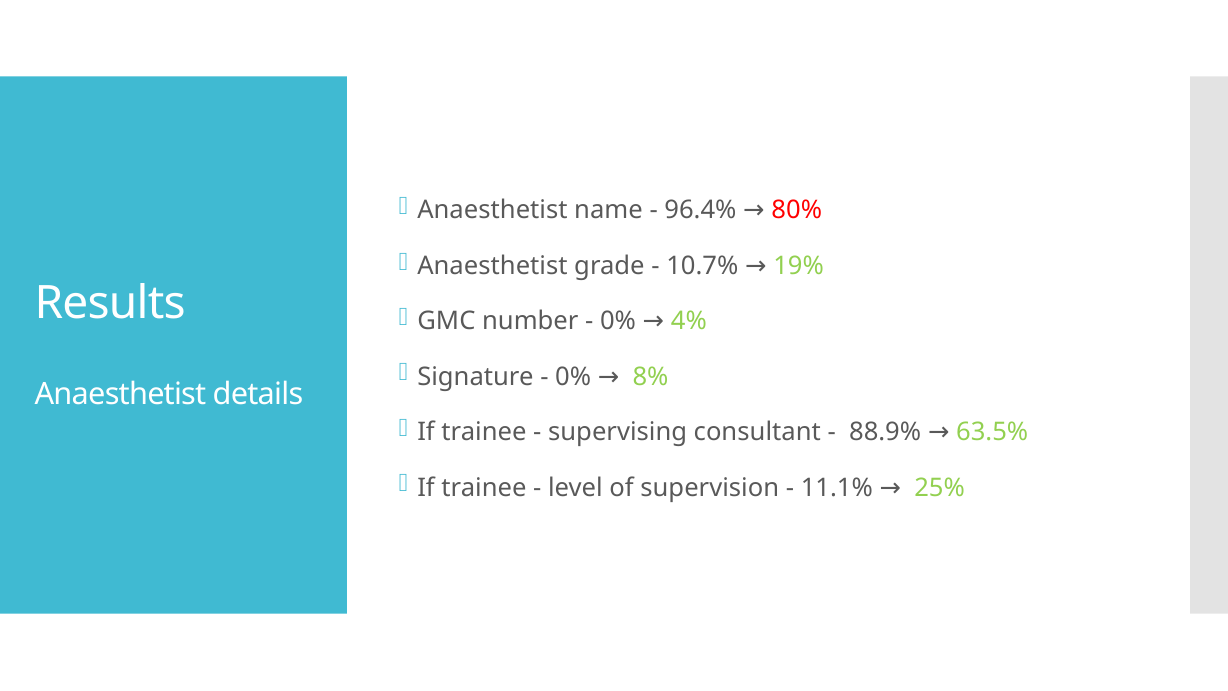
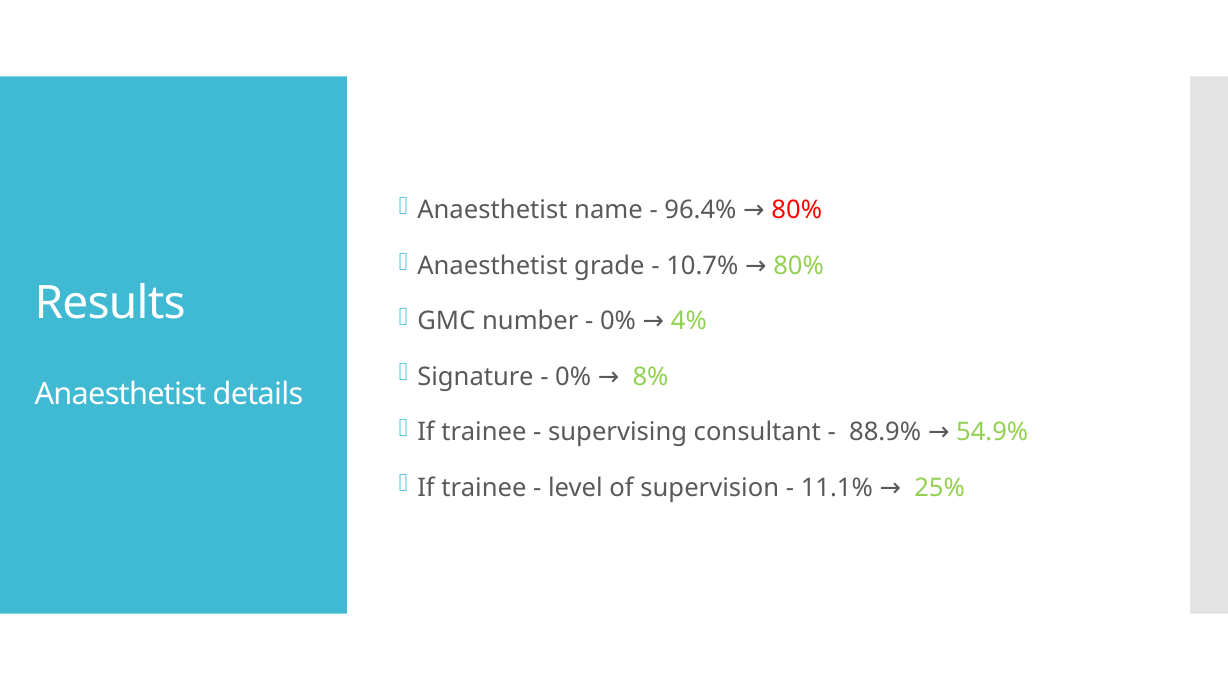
19%: 19% -> 80% (799, 266)
63.5%: 63.5% -> 54.9% (992, 432)
